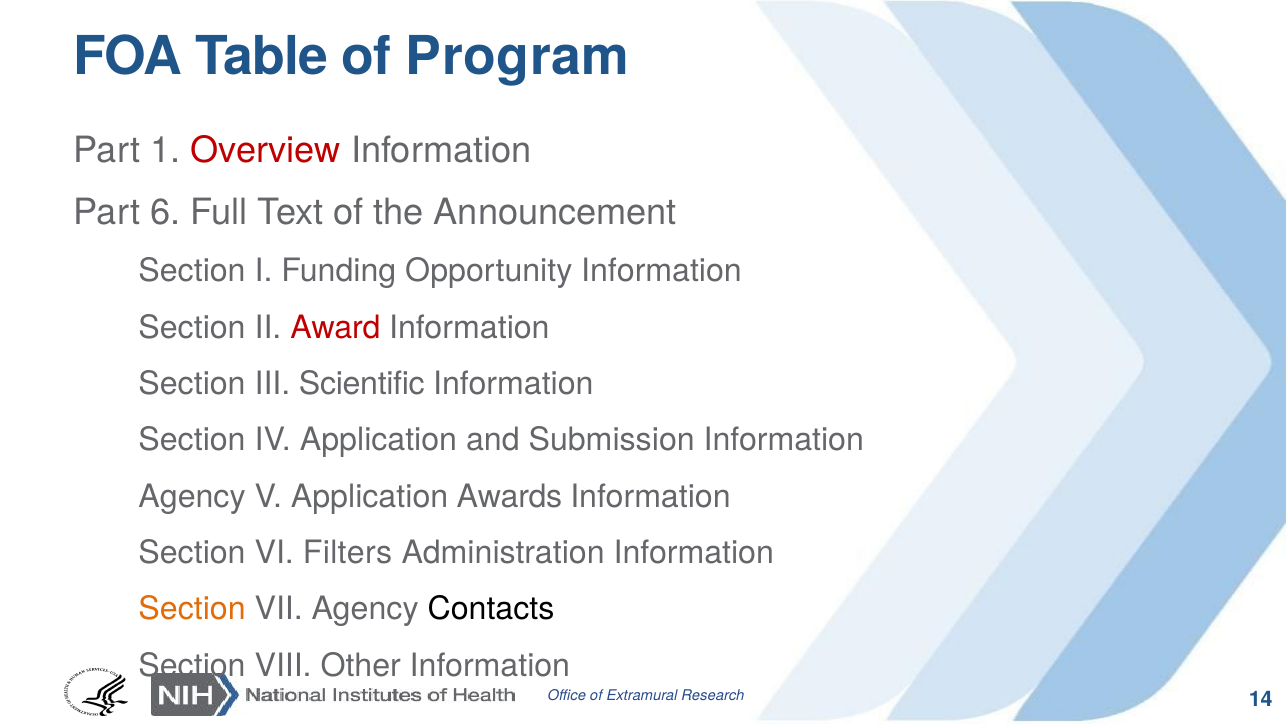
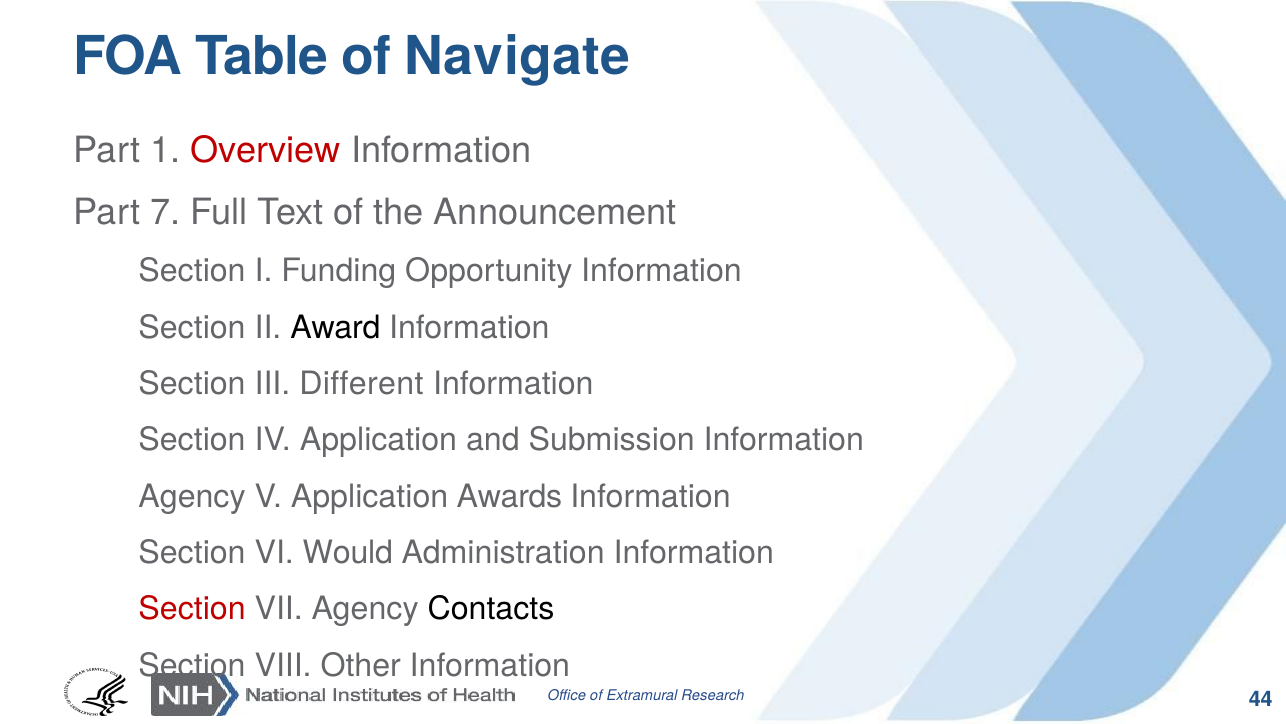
Program: Program -> Navigate (518, 57)
6: 6 -> 7 (165, 213)
Award colour: red -> black (335, 327)
Scientific: Scientific -> Different (362, 383)
Filters: Filters -> Would (348, 552)
Section colour: orange -> red (192, 609)
14: 14 -> 44 (1261, 699)
